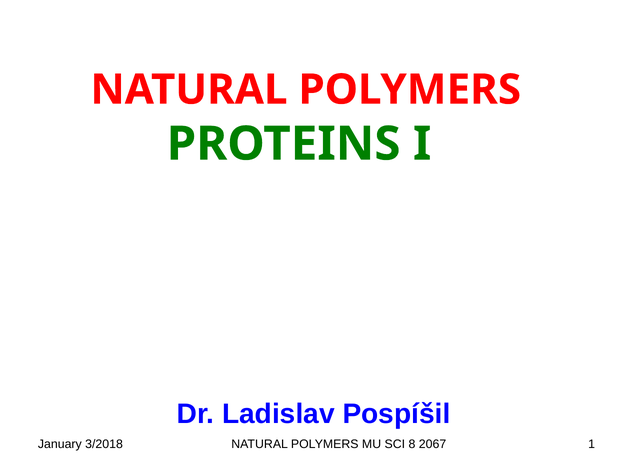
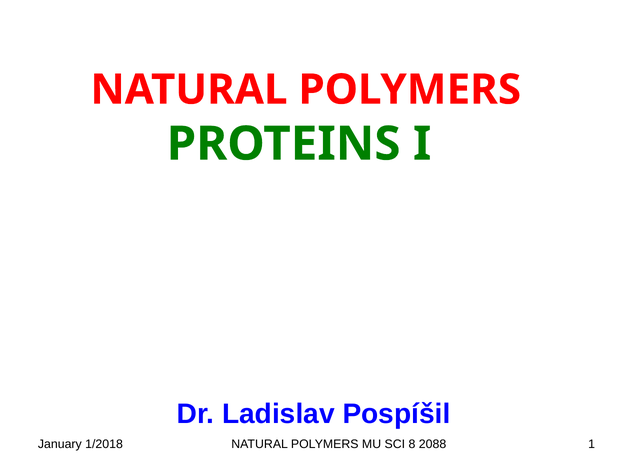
3/2018: 3/2018 -> 1/2018 (104, 444)
2067: 2067 -> 2088 (433, 444)
